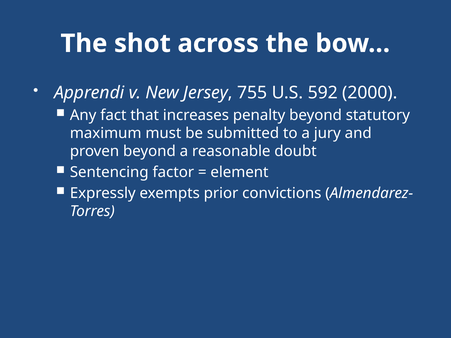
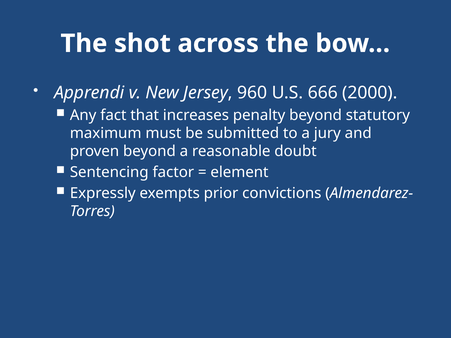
755: 755 -> 960 (252, 93)
592: 592 -> 666 (323, 93)
